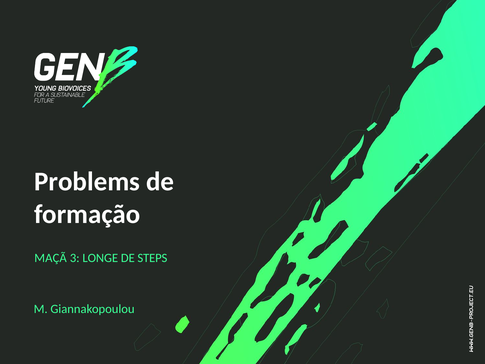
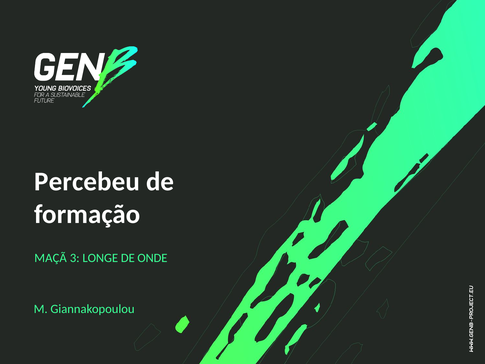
Problems: Problems -> Percebeu (87, 181)
STEPS: STEPS -> ONDE (152, 258)
